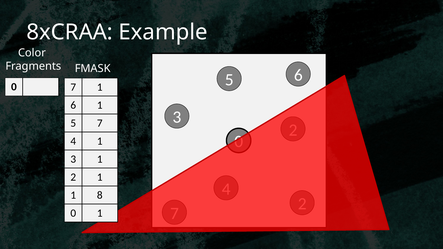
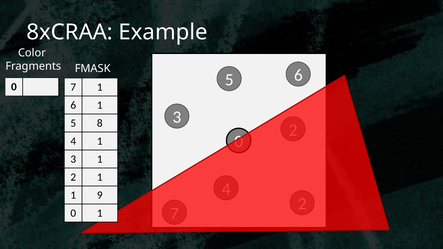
5 7: 7 -> 8 (100, 123)
8: 8 -> 9 (100, 195)
